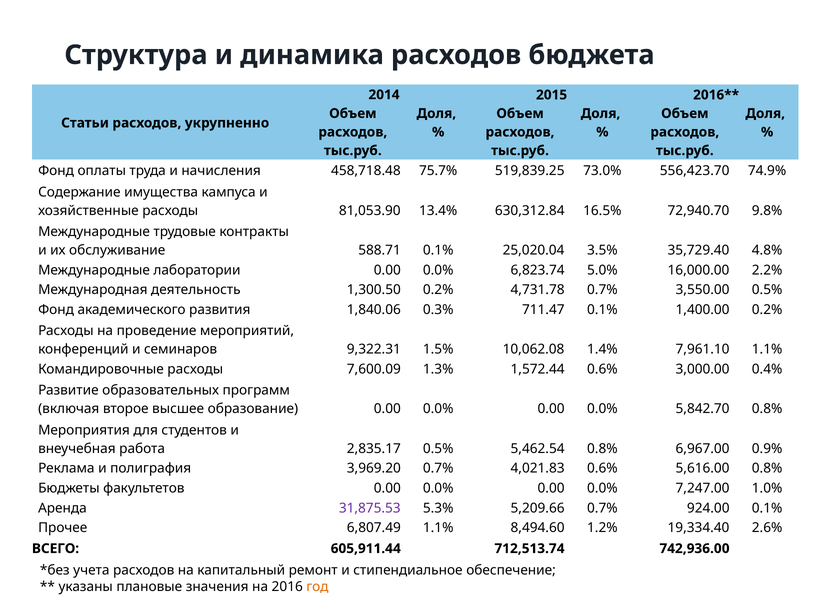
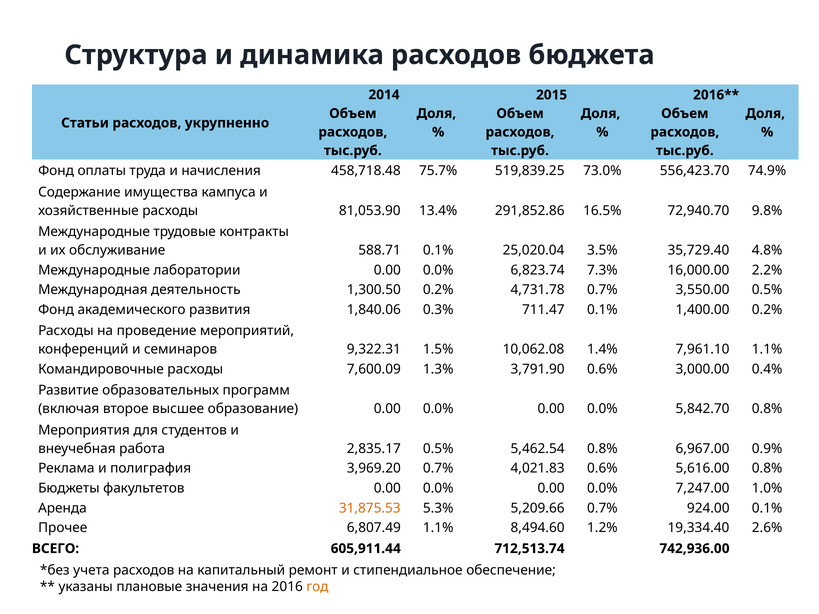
630,312.84: 630,312.84 -> 291,852.86 (530, 211)
5.0%: 5.0% -> 7.3% (602, 270)
1,572.44: 1,572.44 -> 3,791.90 (538, 369)
31,875.53 colour: purple -> orange (370, 508)
